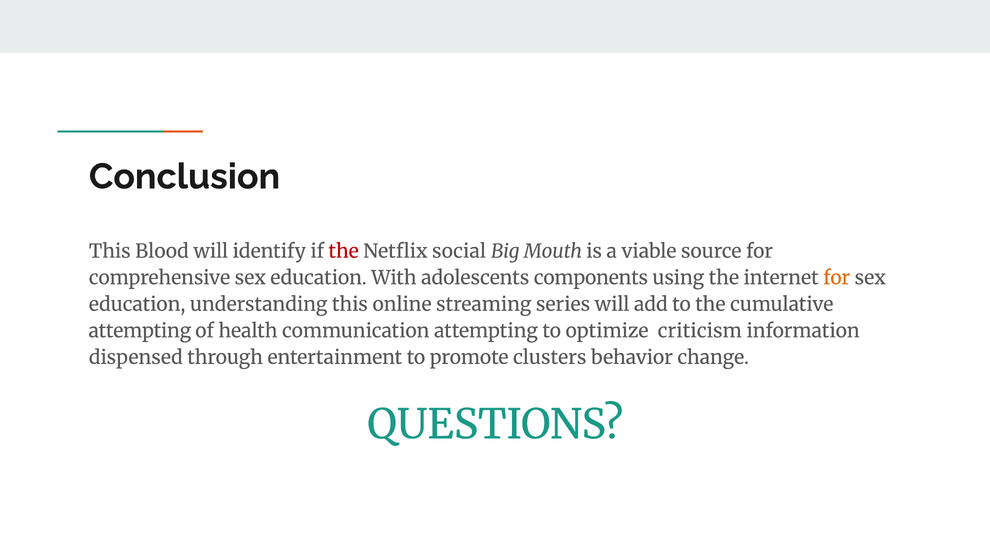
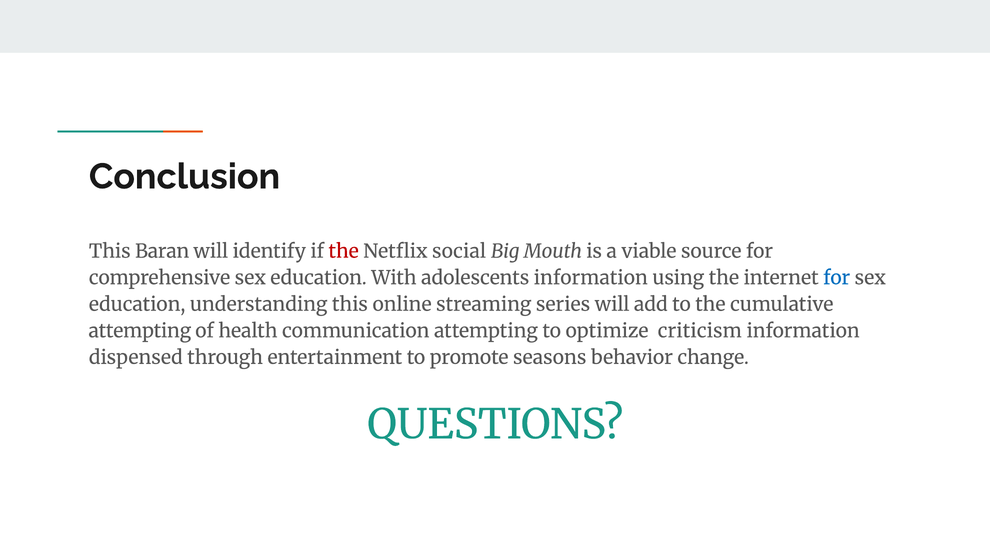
Blood: Blood -> Baran (162, 251)
adolescents components: components -> information (591, 278)
for colour: orange -> blue (837, 278)
clusters: clusters -> seasons (550, 357)
